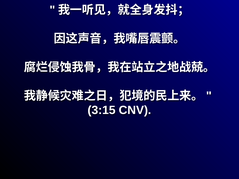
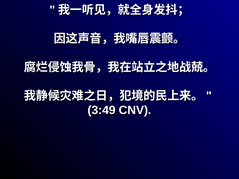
3:15: 3:15 -> 3:49 (102, 110)
